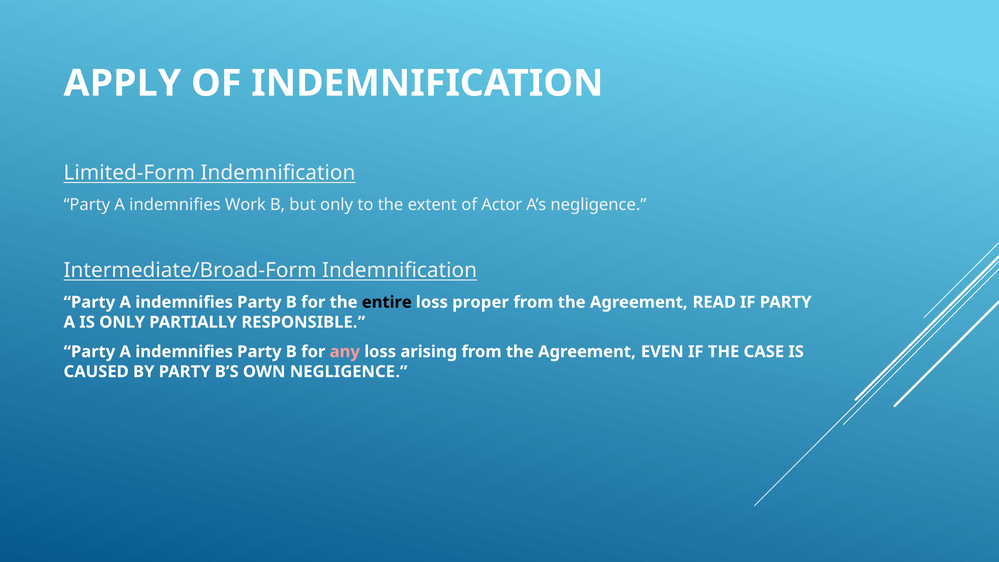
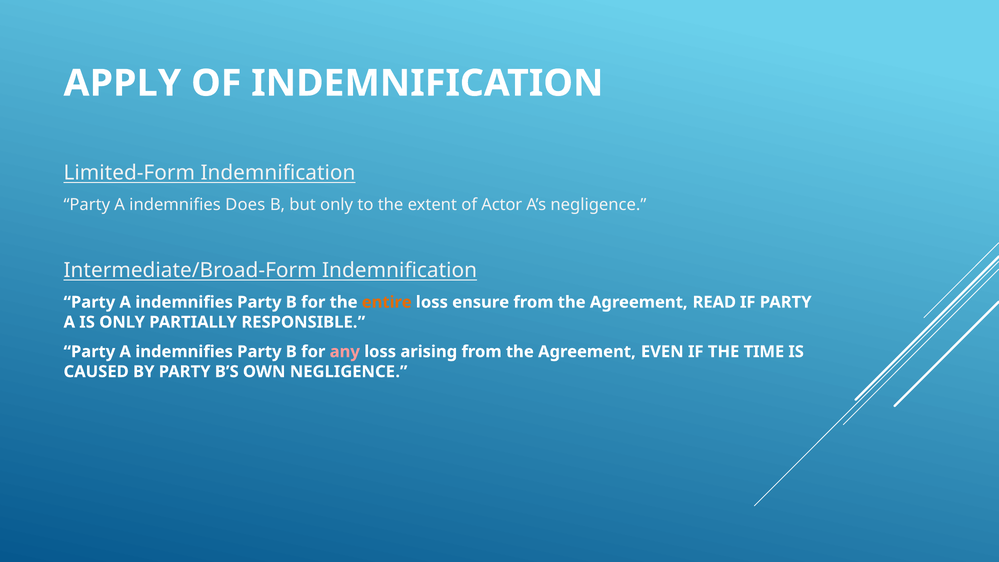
Work: Work -> Does (245, 205)
entire colour: black -> orange (387, 302)
proper: proper -> ensure (481, 302)
CASE: CASE -> TIME (764, 352)
